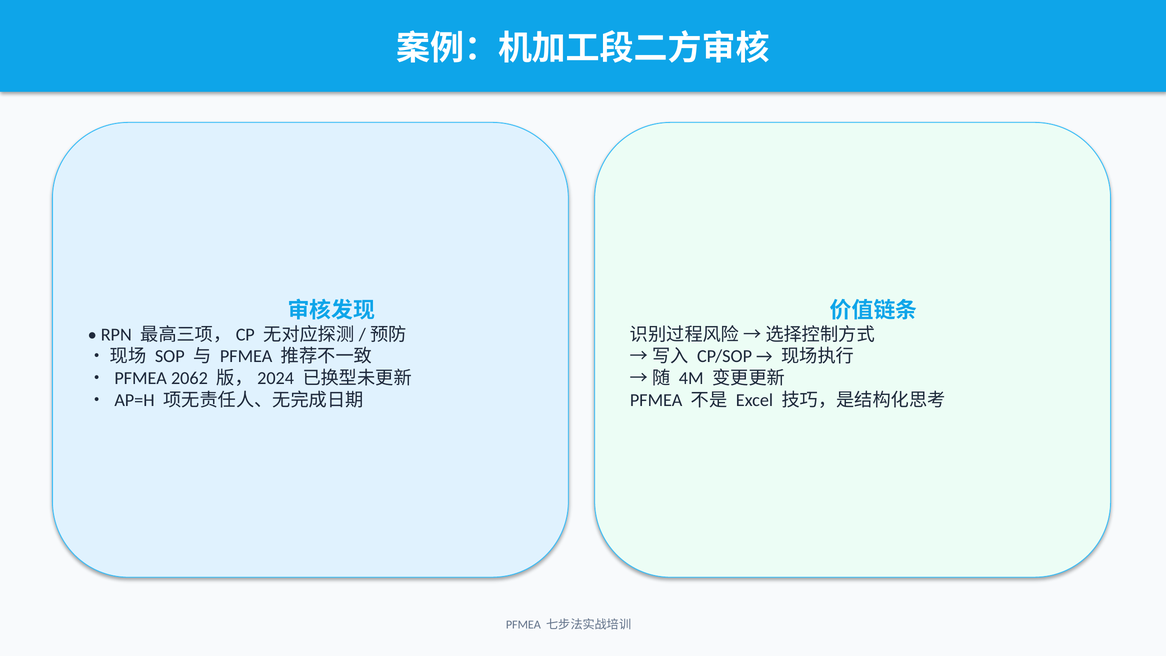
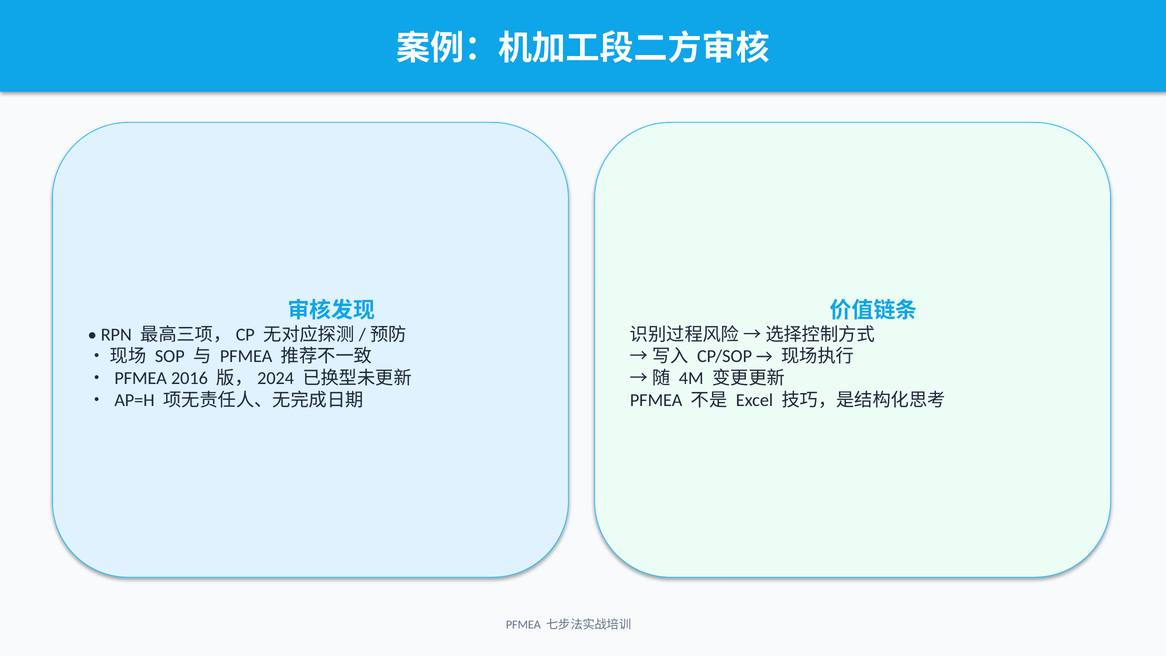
2062: 2062 -> 2016 (189, 378)
